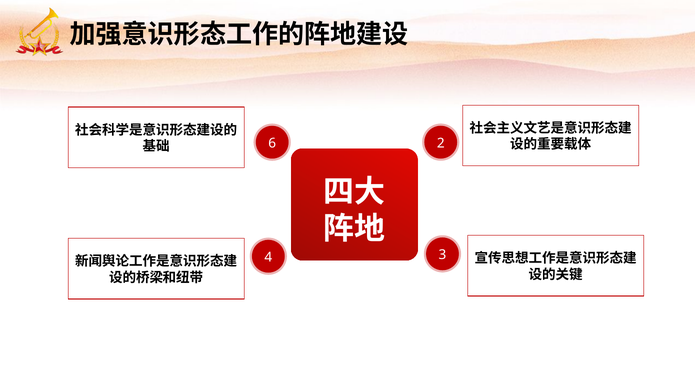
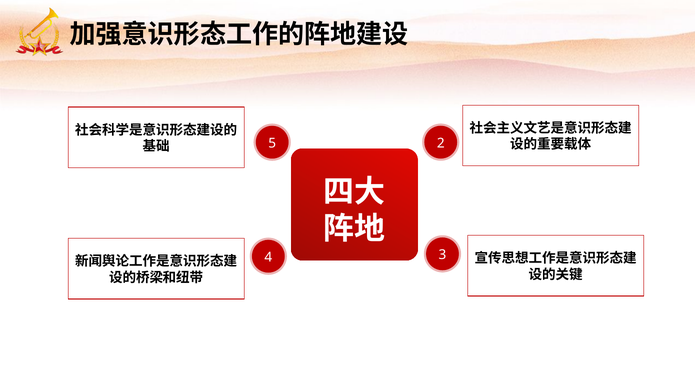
6: 6 -> 5 (272, 143)
